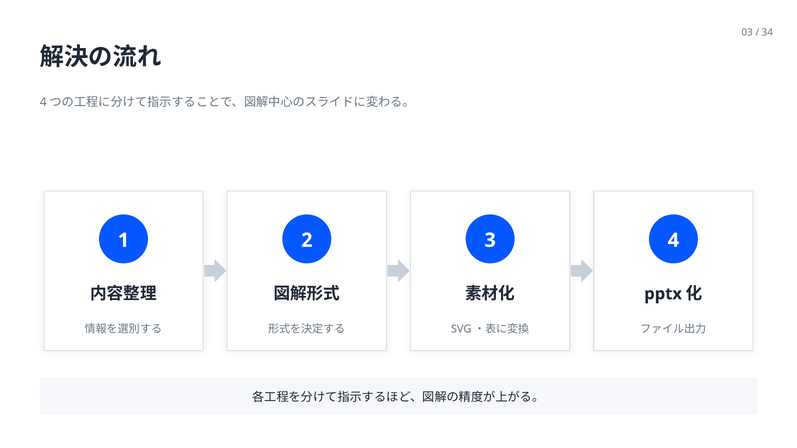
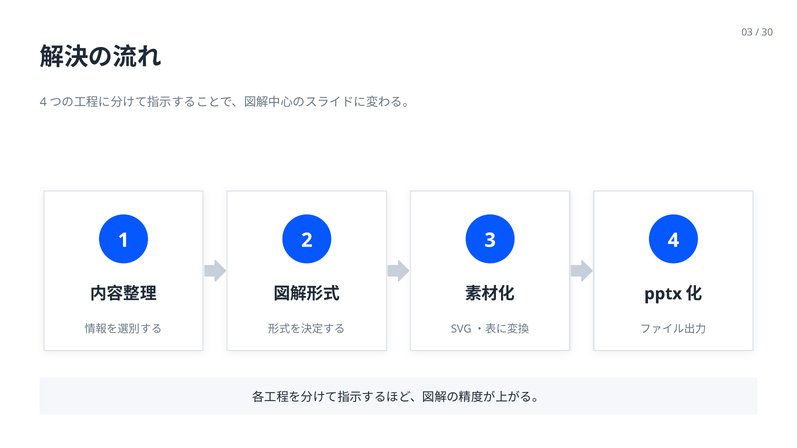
34: 34 -> 30 (767, 33)
